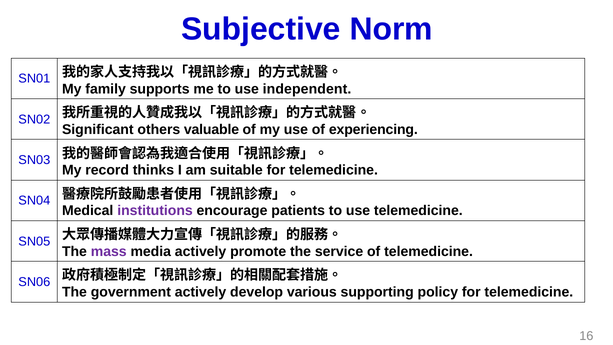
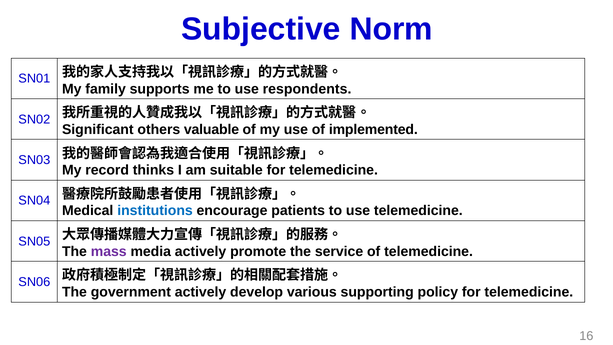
independent: independent -> respondents (307, 89)
experiencing: experiencing -> implemented (373, 129)
institutions colour: purple -> blue (155, 211)
